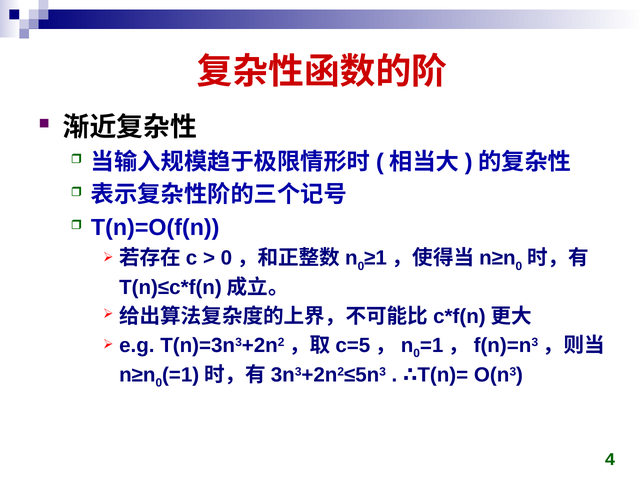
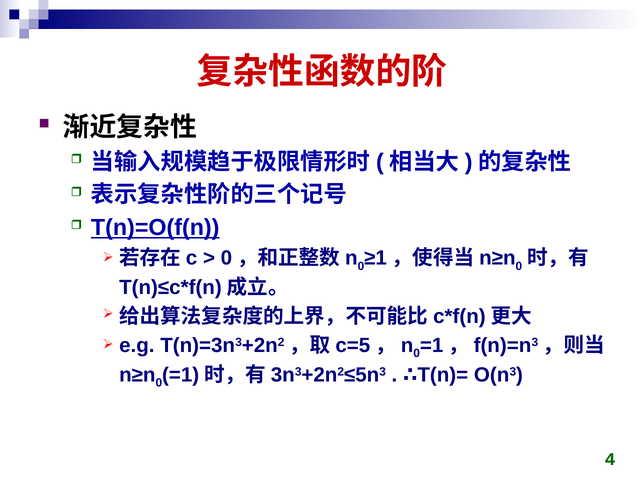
T(n)=O(f(n underline: none -> present (155, 228)
